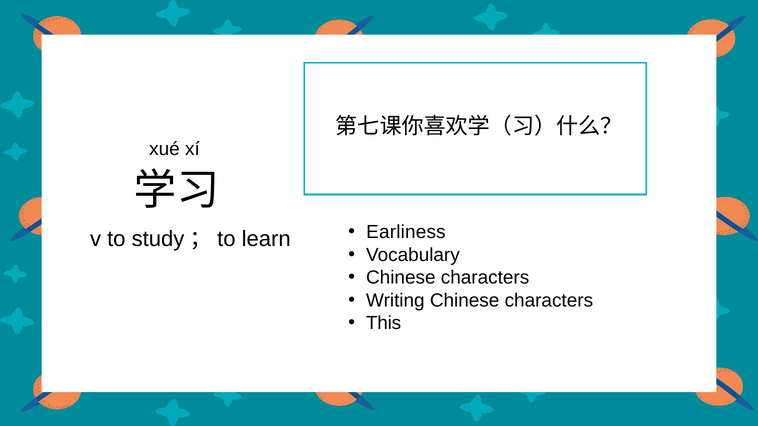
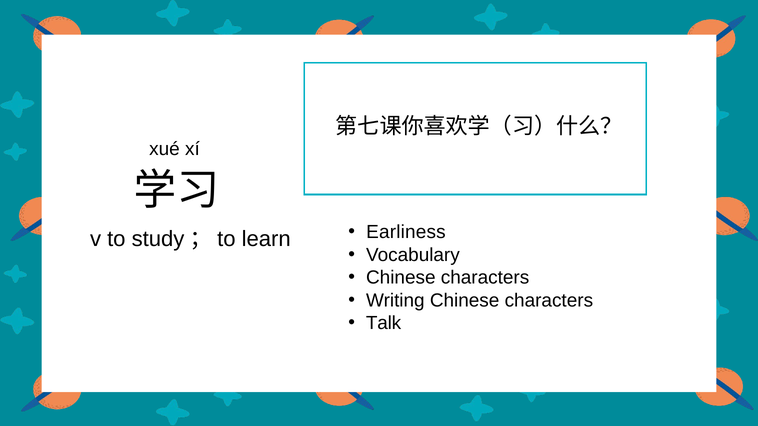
This: This -> Talk (384, 323)
